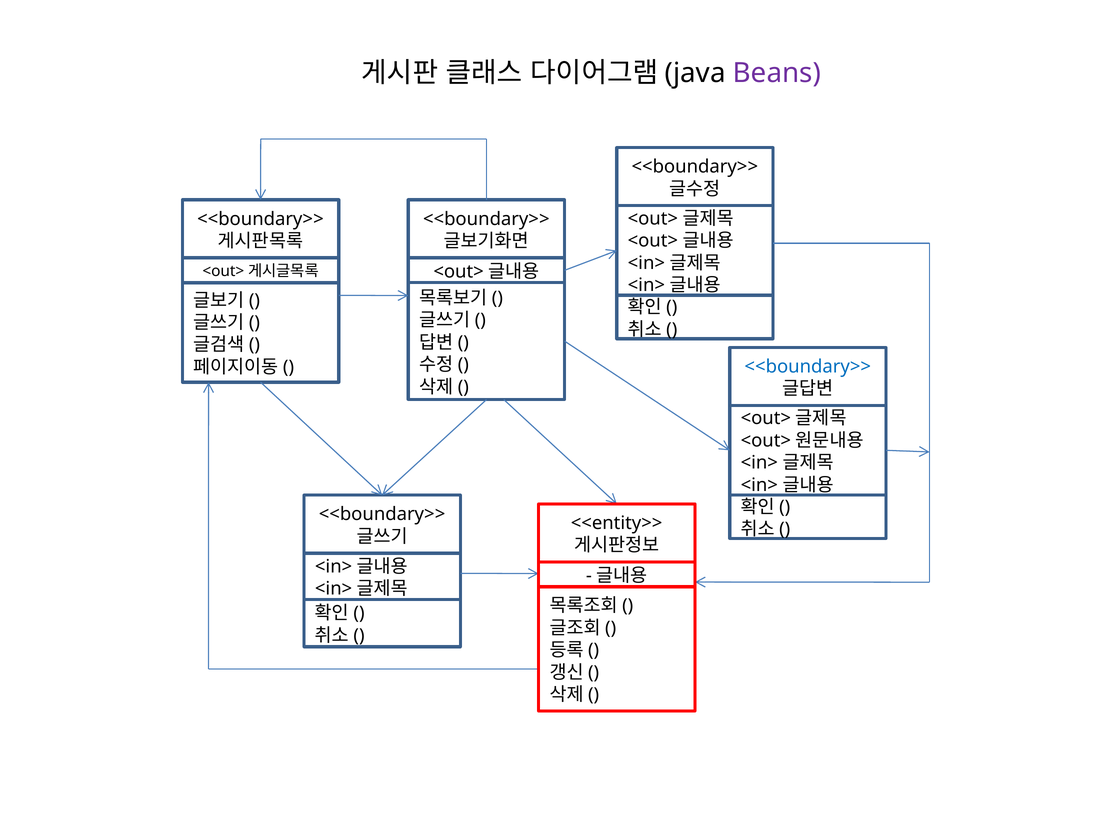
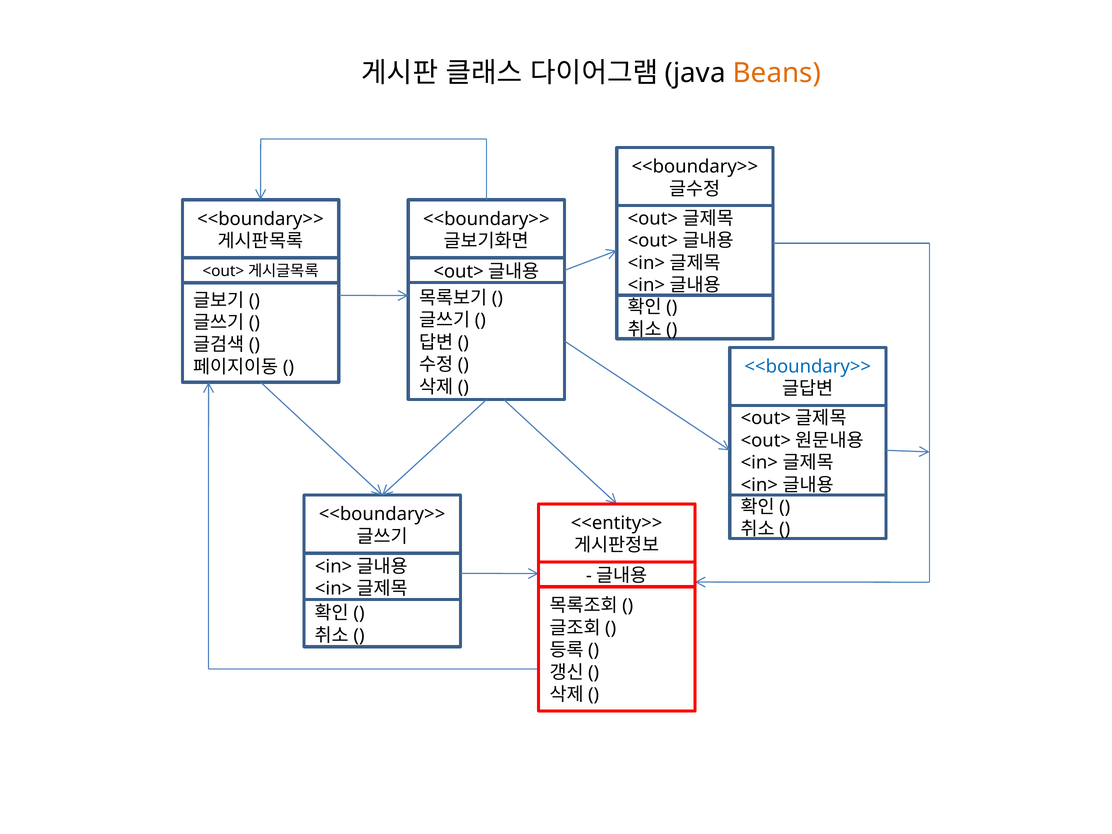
Beans colour: purple -> orange (777, 73)
